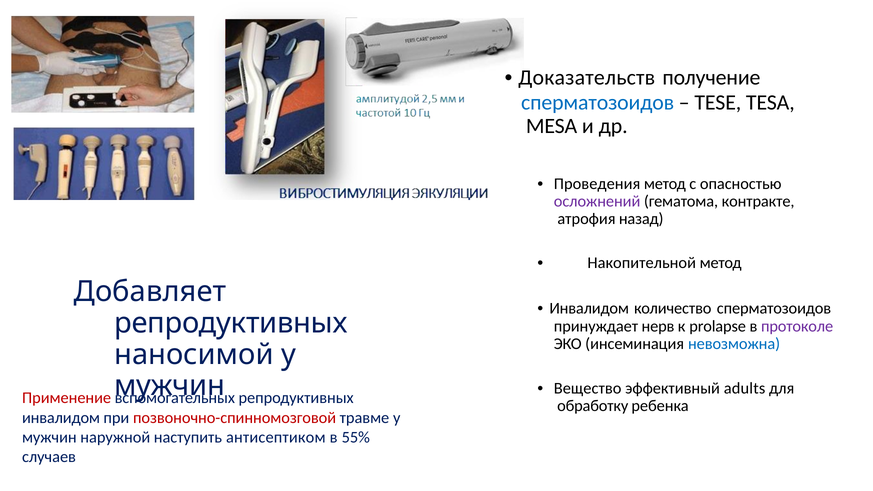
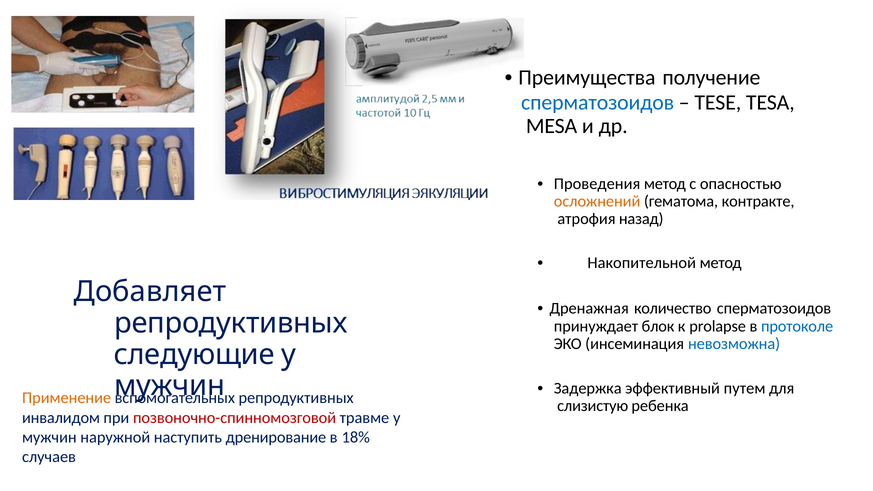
Доказательств: Доказательств -> Преимущества (587, 77)
осложнений colour: purple -> orange (597, 201)
Инвалидом: Инвалидом -> Дренажная (589, 309)
нерв: нерв -> блок (658, 326)
протоколе colour: purple -> blue (797, 326)
наносимой: наносимой -> следующие (194, 354)
Вещество: Вещество -> Задержка (588, 388)
adults: adults -> путем (745, 388)
Применение colour: red -> orange (67, 398)
обработку: обработку -> слизистую (593, 406)
антисептиком: антисептиком -> дренирование (276, 437)
55%: 55% -> 18% (356, 437)
